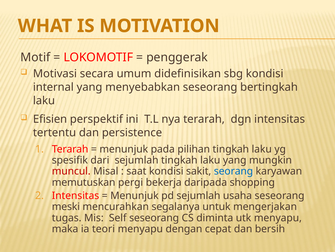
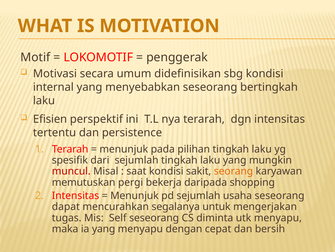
seorang colour: blue -> orange (233, 171)
meski: meski -> dapat (66, 206)
ia teori: teori -> yang (104, 228)
